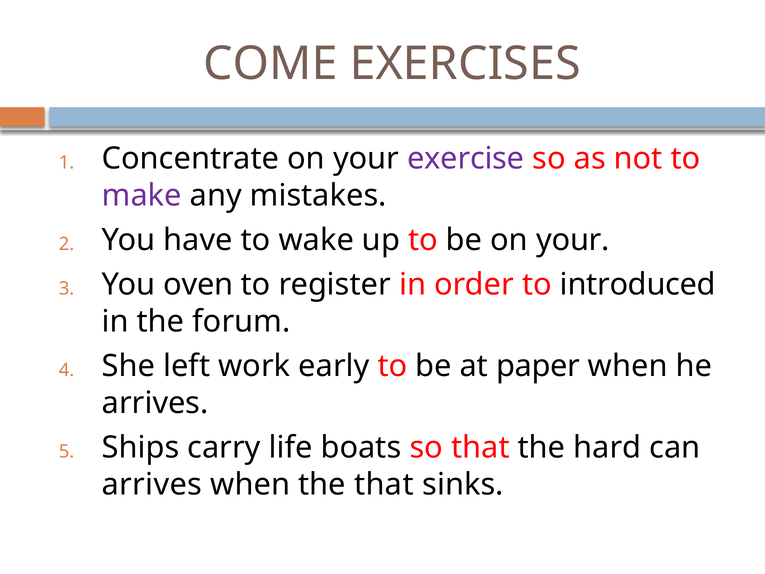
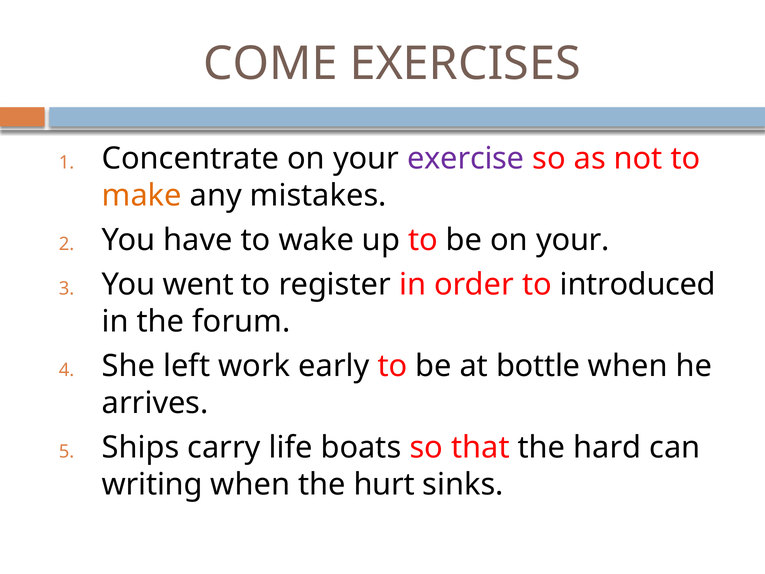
make colour: purple -> orange (142, 195)
oven: oven -> went (198, 284)
paper: paper -> bottle (538, 366)
arrives: arrives -> writing (152, 484)
the that: that -> hurt (384, 484)
